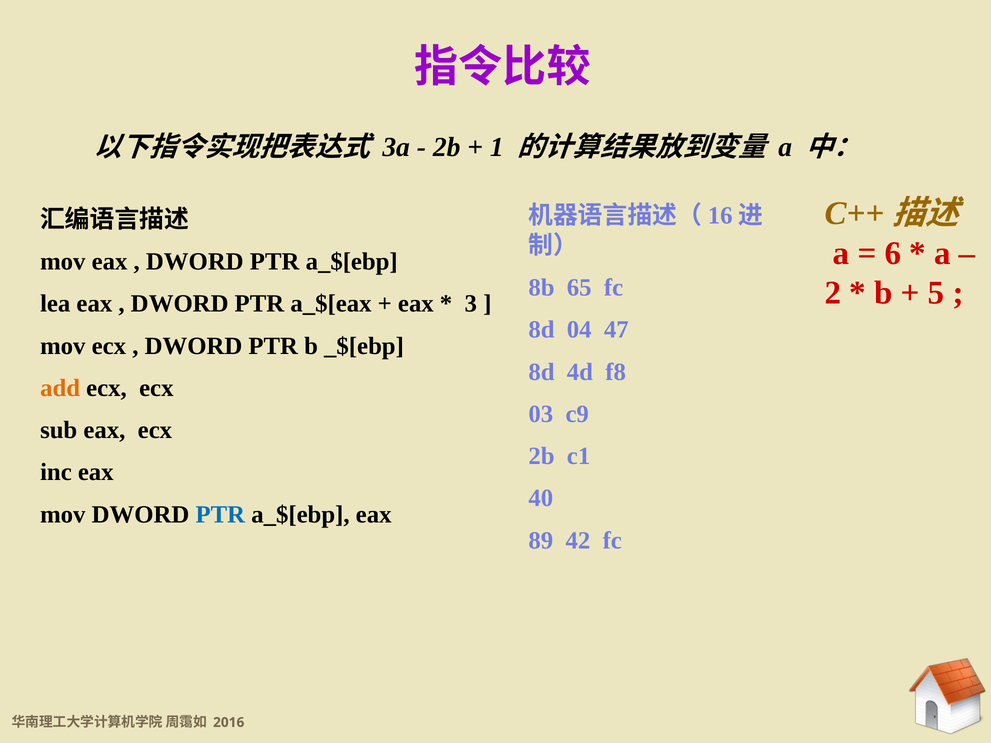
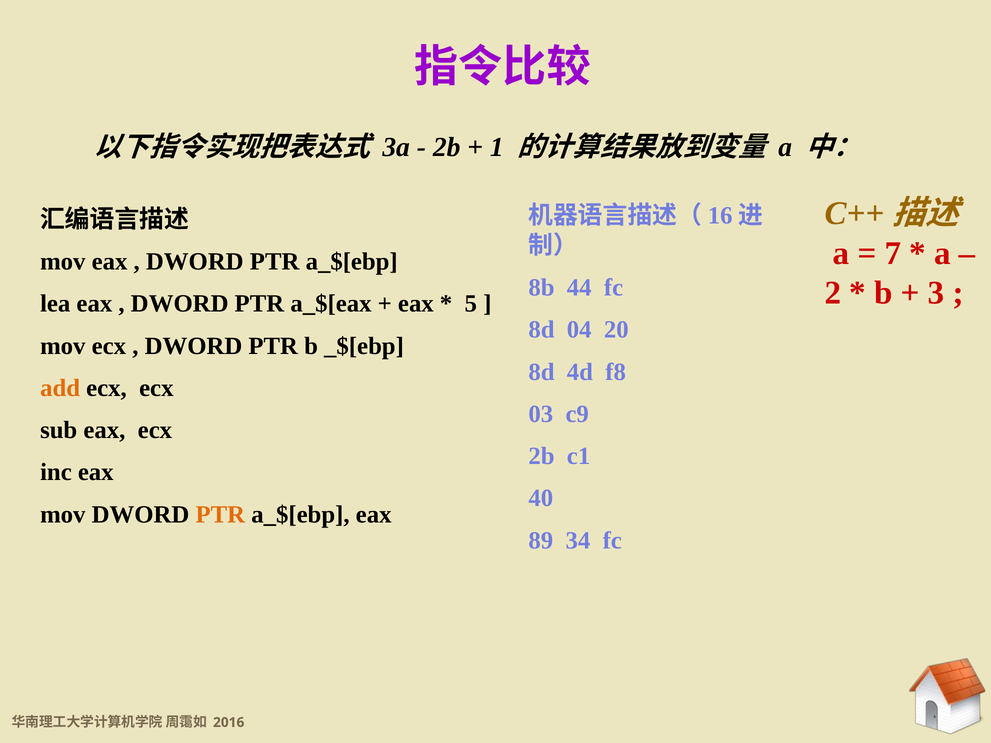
6: 6 -> 7 (893, 253)
65: 65 -> 44 (579, 288)
5: 5 -> 3 (936, 293)
3: 3 -> 5 (471, 304)
47: 47 -> 20 (616, 330)
PTR colour: blue -> orange (220, 515)
42: 42 -> 34 (578, 541)
